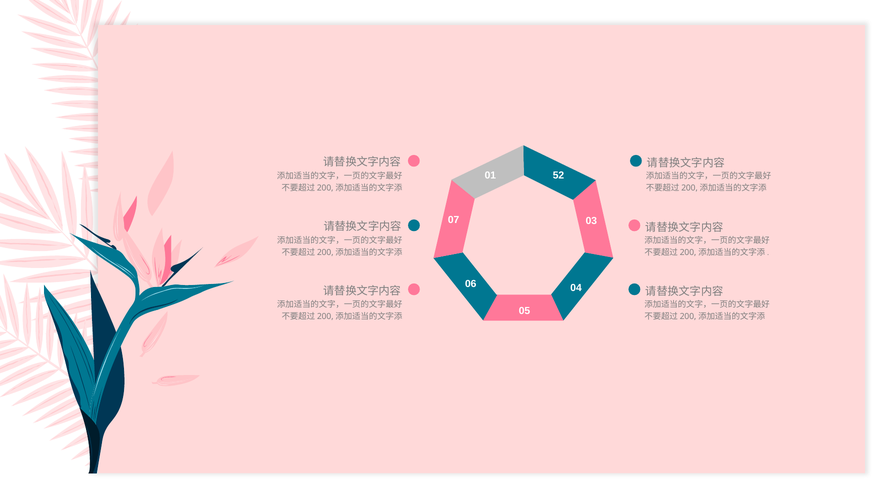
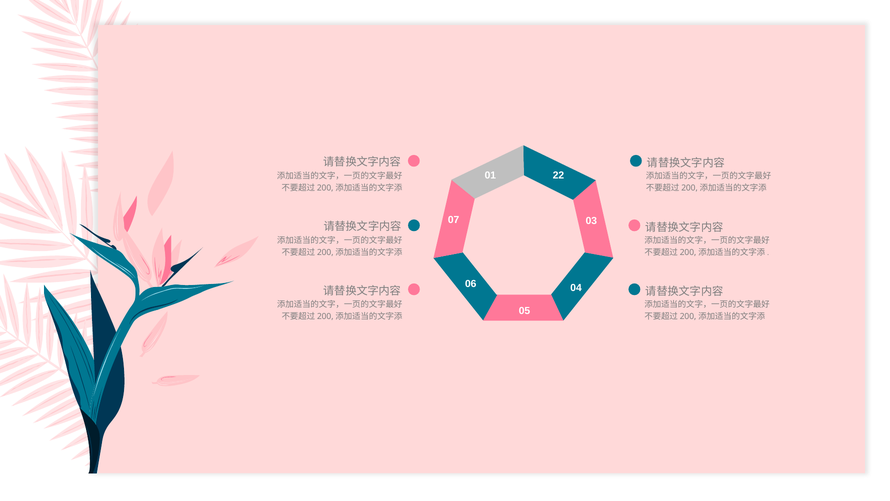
52: 52 -> 22 (558, 175)
